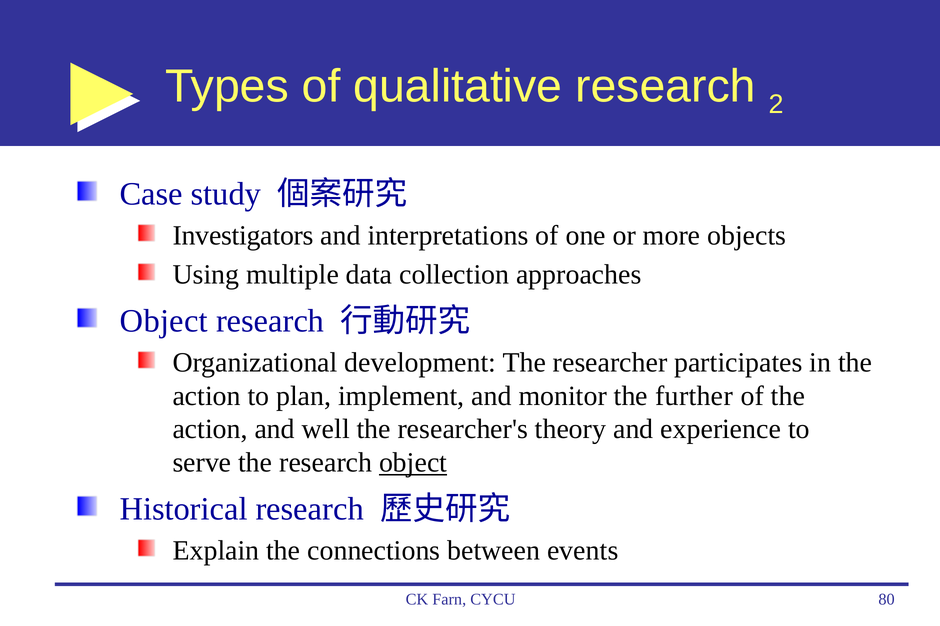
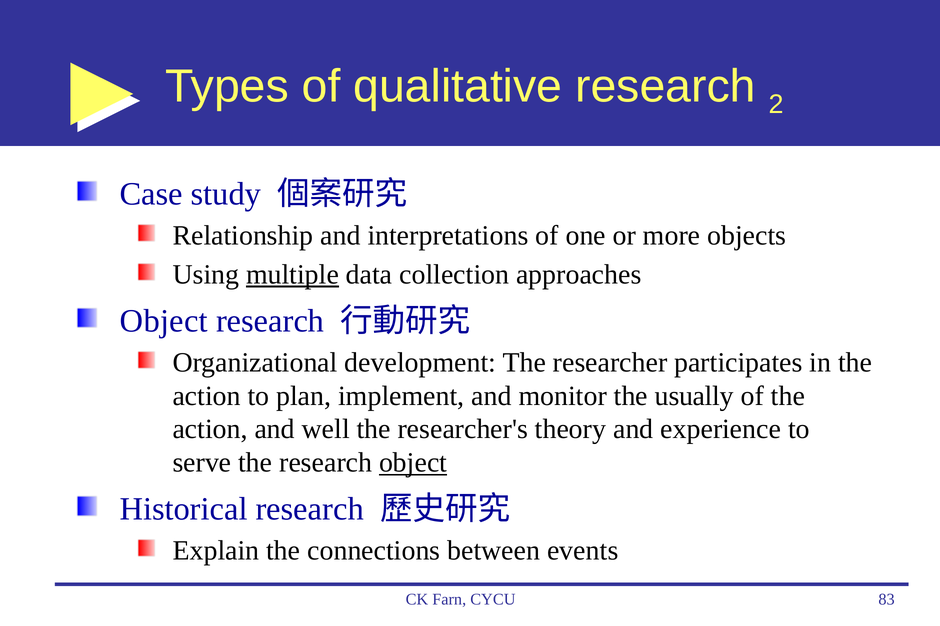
Investigators: Investigators -> Relationship (243, 236)
multiple underline: none -> present (293, 275)
further: further -> usually (694, 396)
80: 80 -> 83 (887, 600)
